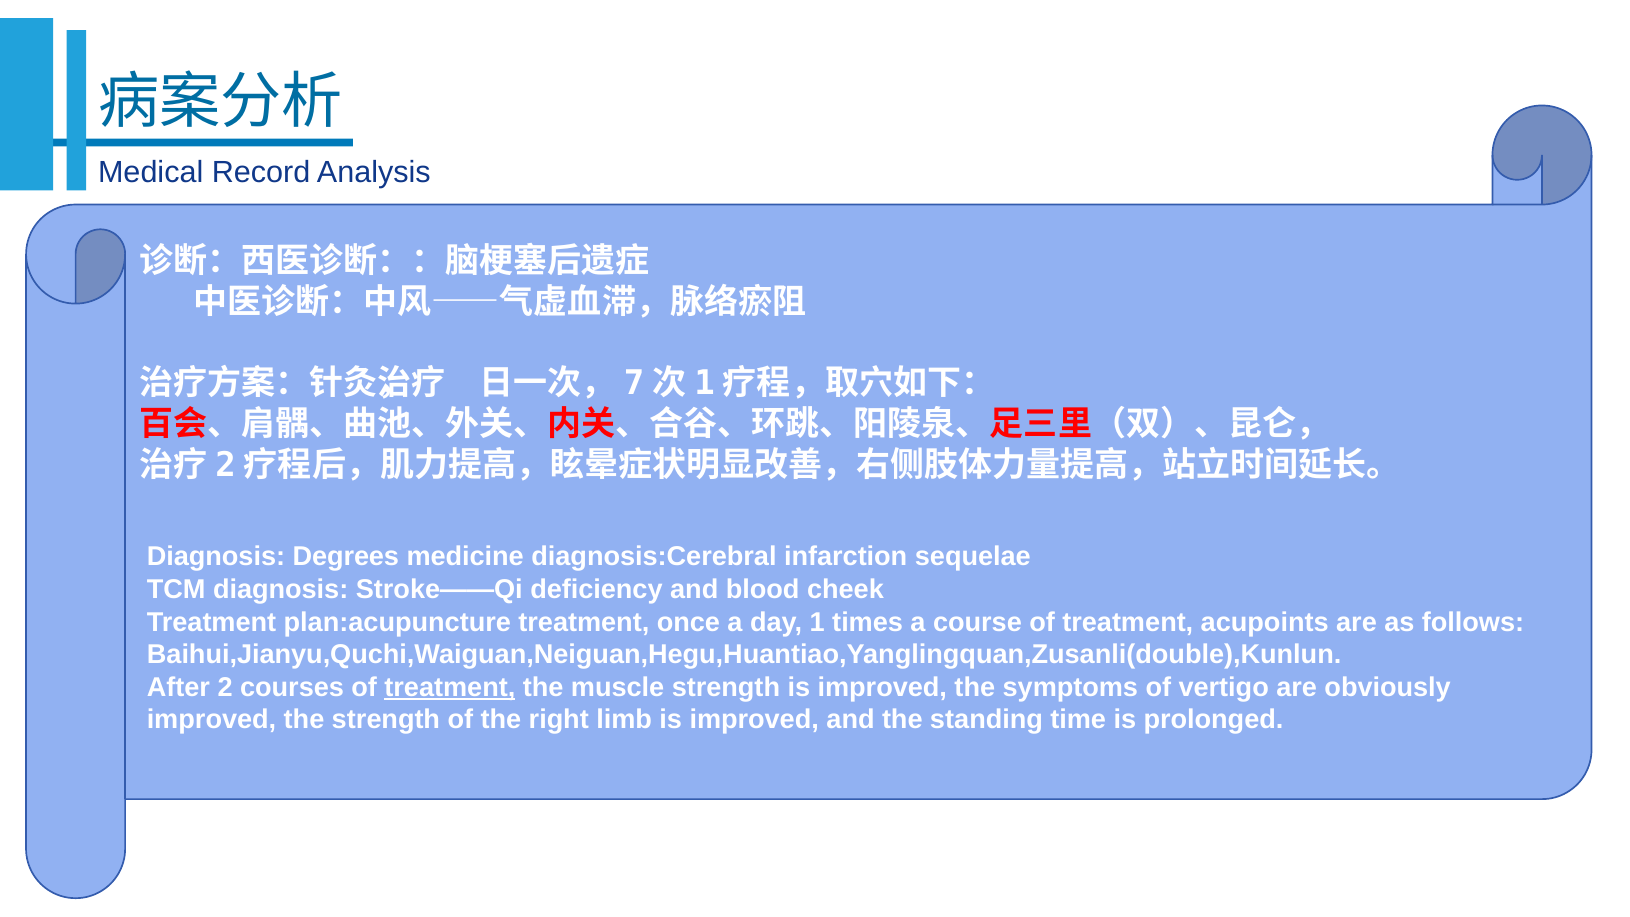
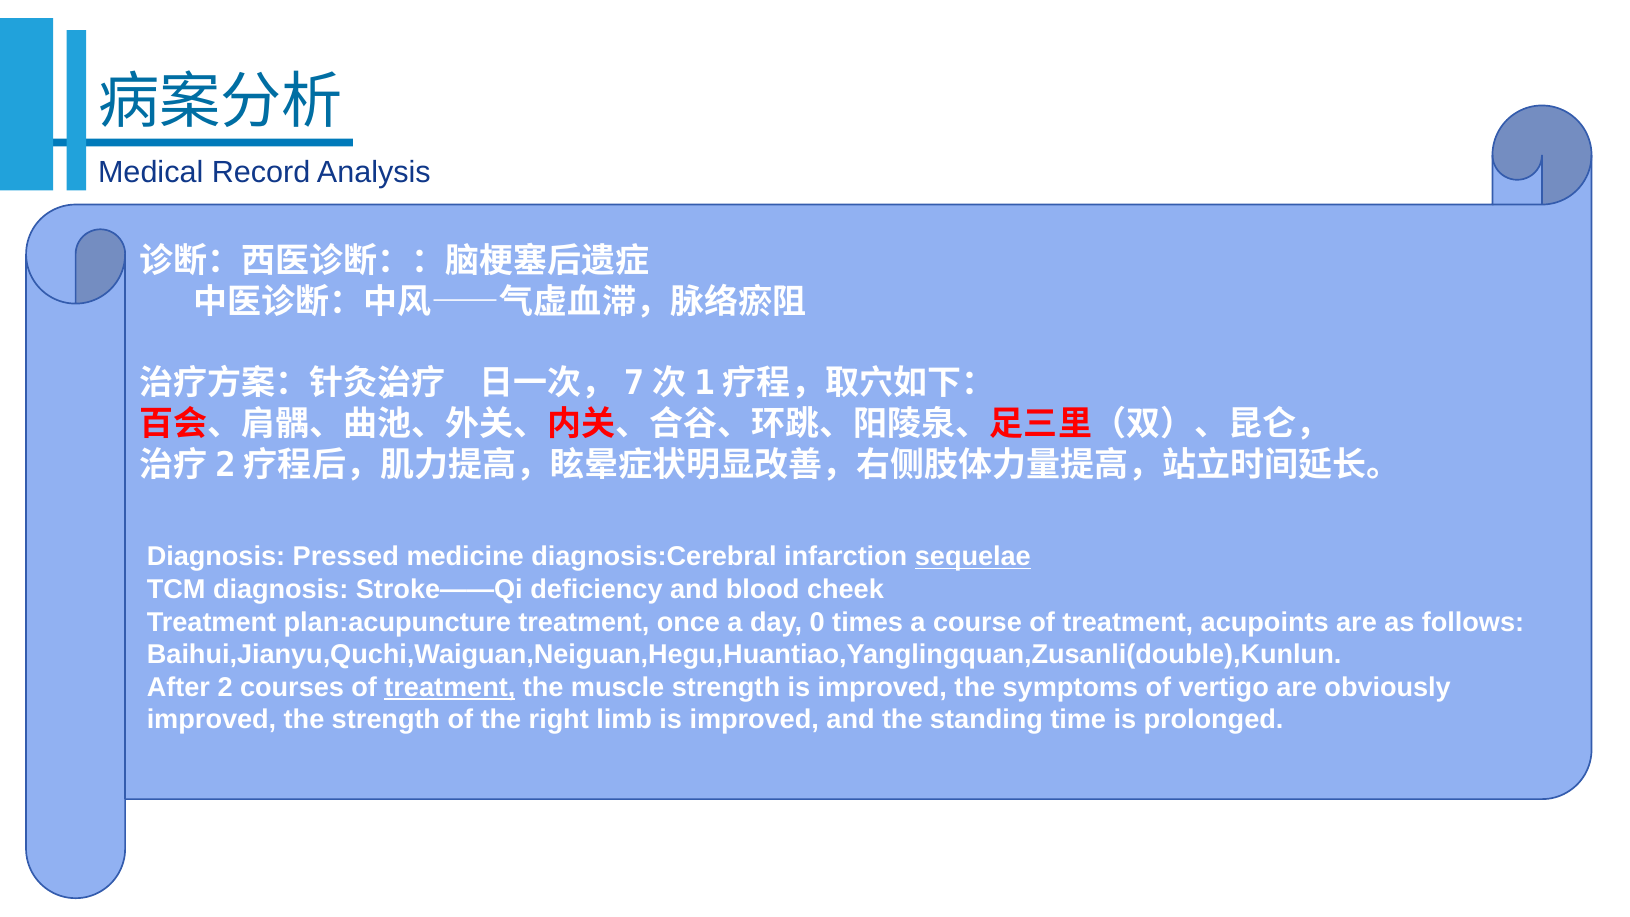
Degrees: Degrees -> Pressed (346, 557)
sequelae underline: none -> present (973, 557)
1: 1 -> 0 (817, 622)
